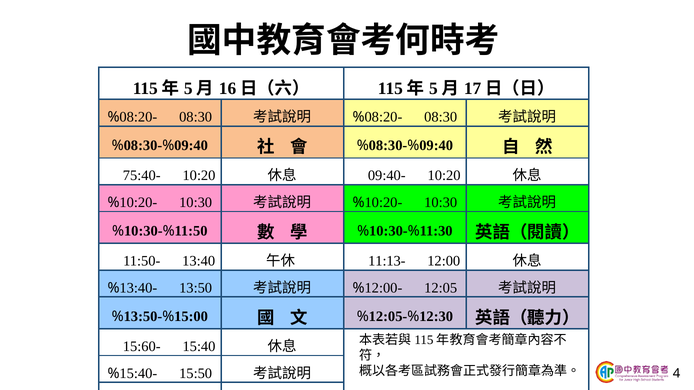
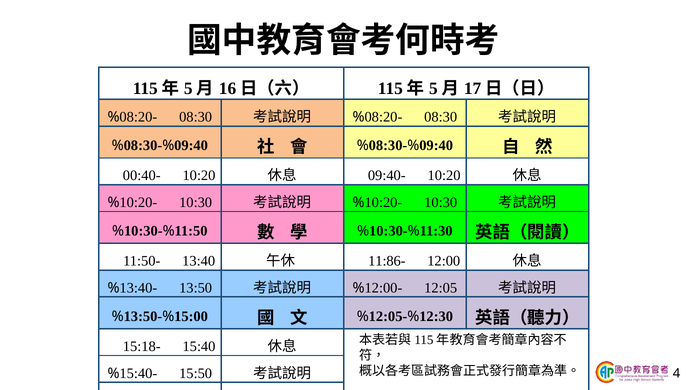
75:40-: 75:40- -> 00:40- (142, 176)
11:13-: 11:13- -> 11:86- (387, 261)
15:60-: 15:60- -> 15:18- (142, 347)
